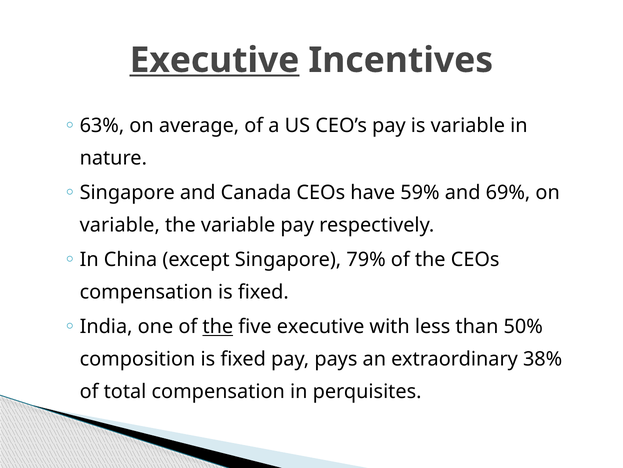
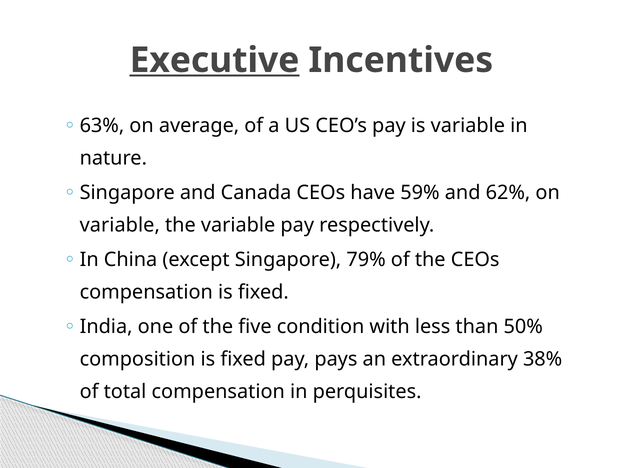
69%: 69% -> 62% (508, 193)
the underline: present -> none (218, 326)
five executive: executive -> condition (321, 326)
